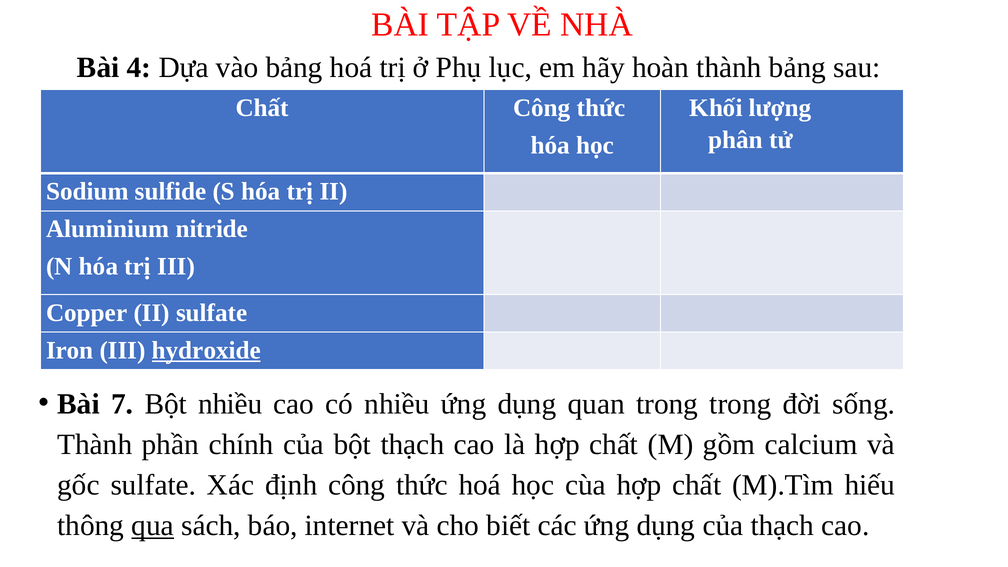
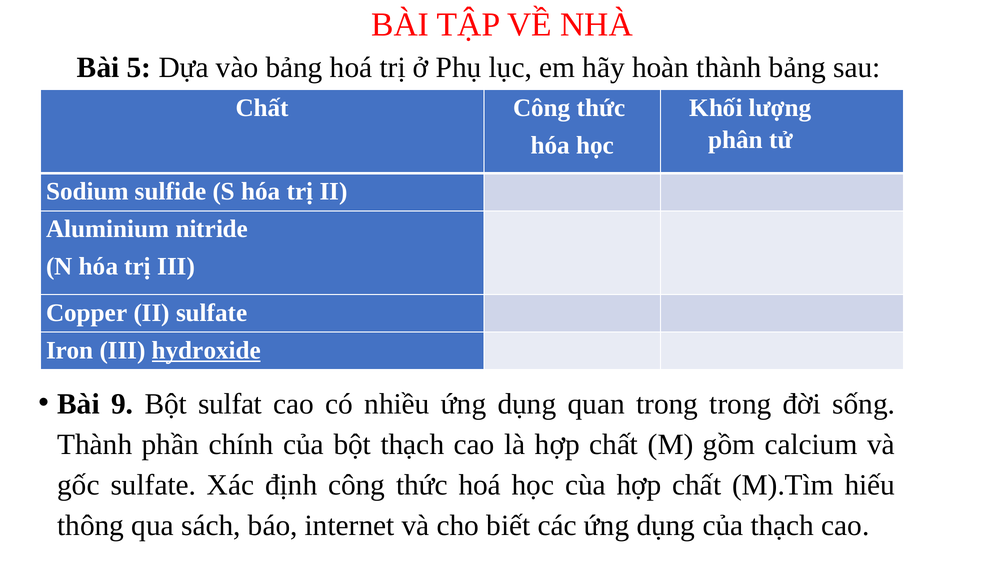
4: 4 -> 5 (139, 68)
7: 7 -> 9 (122, 404)
Bột nhiều: nhiều -> sulfat (230, 404)
qua underline: present -> none (153, 526)
